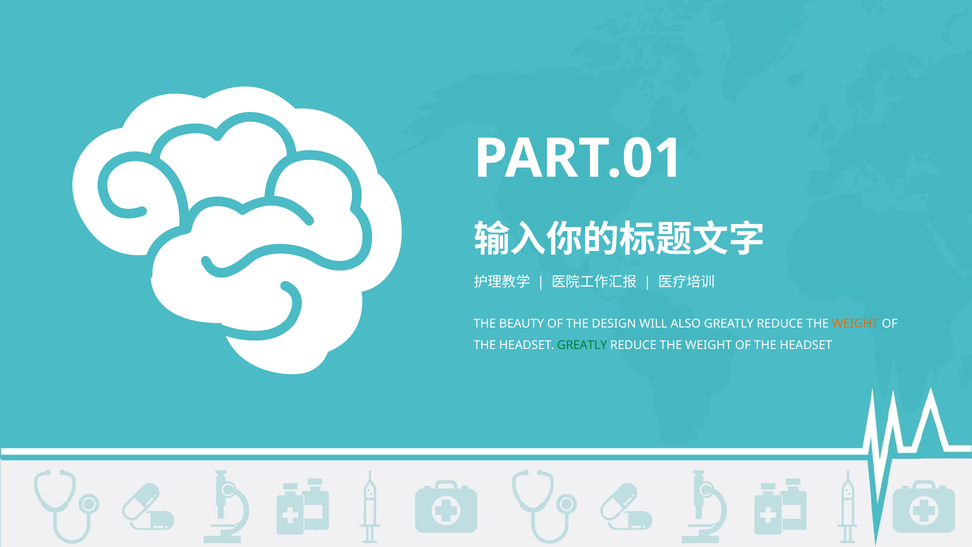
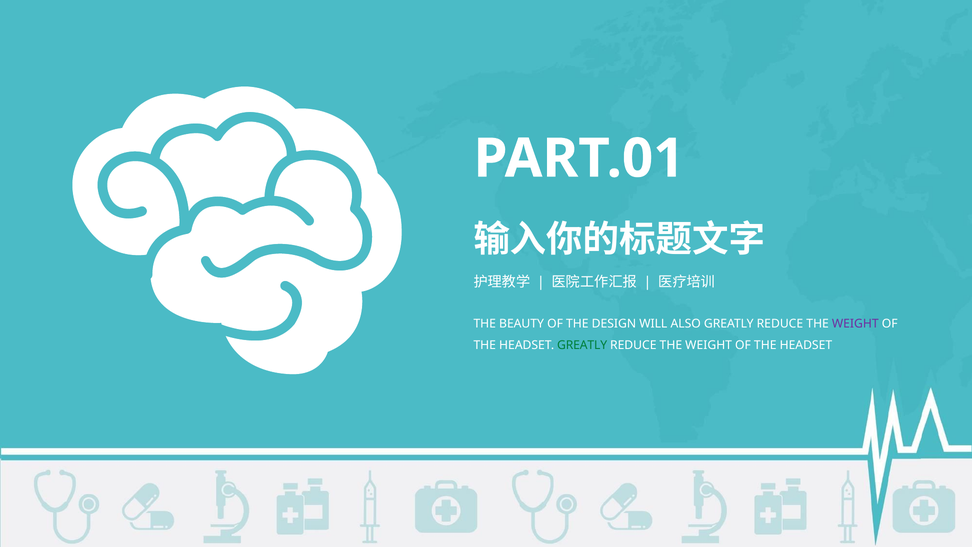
WEIGHT colour: orange -> purple (855, 323)
